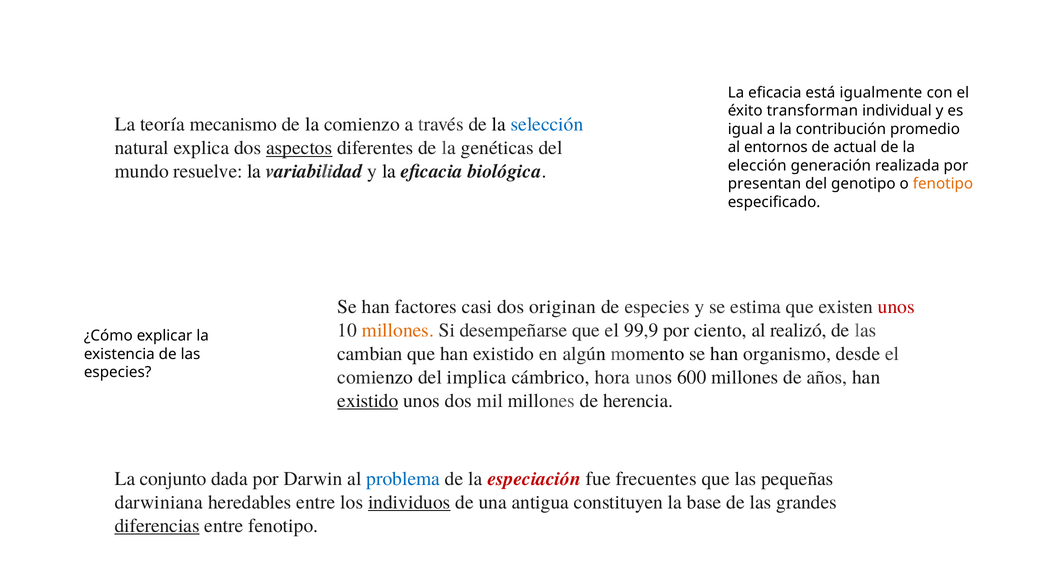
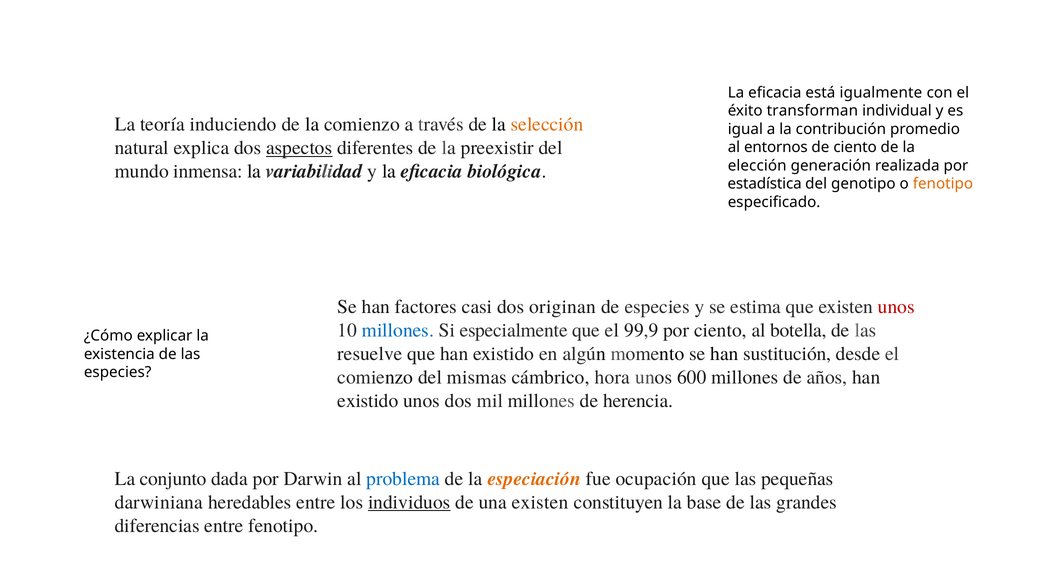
mecanismo: mecanismo -> induciendo (233, 125)
selección colour: blue -> orange (547, 125)
genéticas: genéticas -> preexistir (497, 148)
de actual: actual -> ciento (855, 147)
resuelve: resuelve -> inmensa (208, 171)
presentan: presentan -> estadística (765, 184)
millones colour: orange -> blue (398, 330)
desempeñarse: desempeñarse -> especialmente (514, 330)
realizó: realizó -> botella (798, 330)
cambian: cambian -> resuelve (370, 354)
organismo: organismo -> sustitución (787, 354)
implica: implica -> mismas (477, 377)
existido underline: present -> none (368, 401)
especiación colour: red -> orange (534, 479)
frecuentes: frecuentes -> ocupación (656, 479)
una antigua: antigua -> existen (540, 502)
diferencias underline: present -> none (157, 526)
